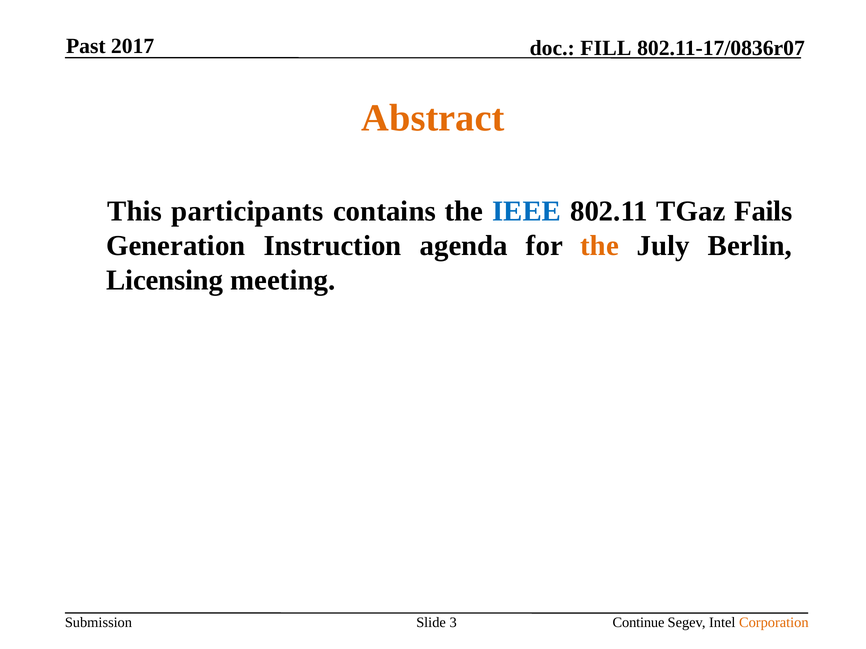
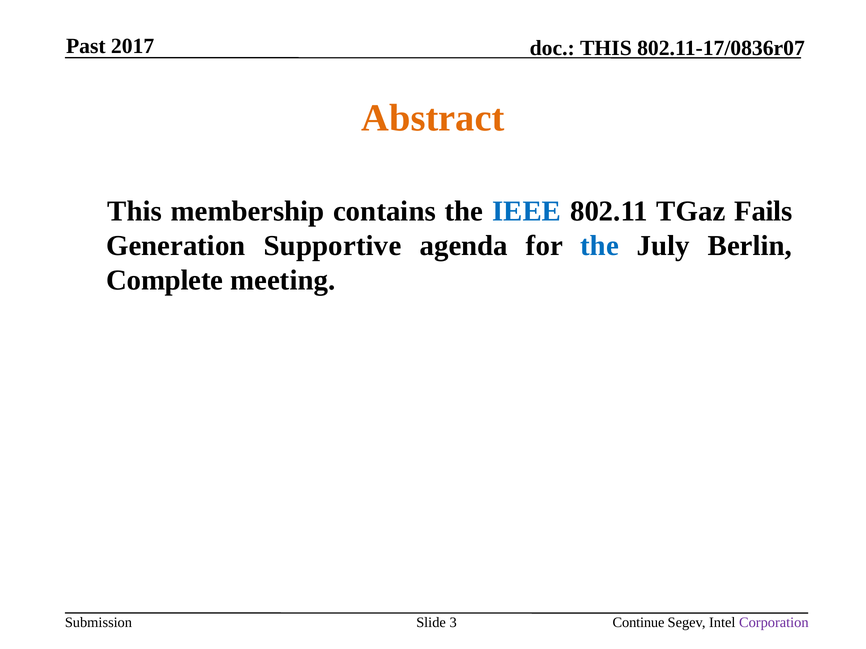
FILL: FILL -> THIS (606, 48)
participants: participants -> membership (248, 211)
Instruction: Instruction -> Supportive (332, 246)
the colour: orange -> blue (600, 246)
Licensing: Licensing -> Complete (165, 281)
Corporation colour: orange -> purple (774, 623)
